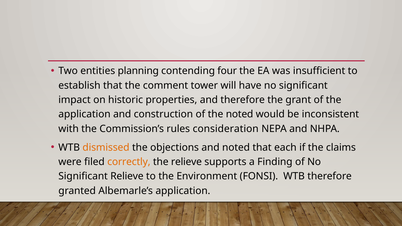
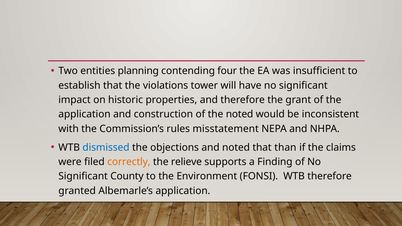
comment: comment -> violations (166, 85)
consideration: consideration -> misstatement (226, 129)
dismissed colour: orange -> blue (106, 147)
each: each -> than (285, 147)
Significant Relieve: Relieve -> County (127, 176)
